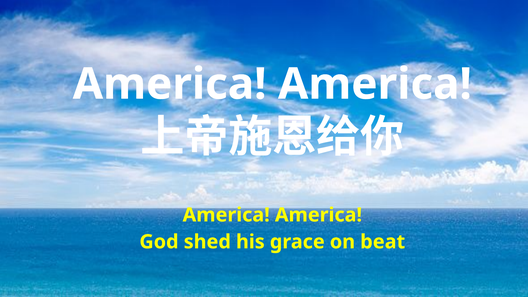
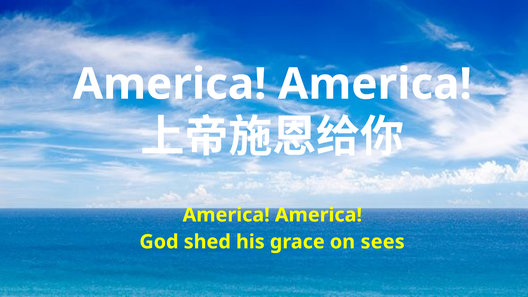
beat: beat -> sees (383, 242)
